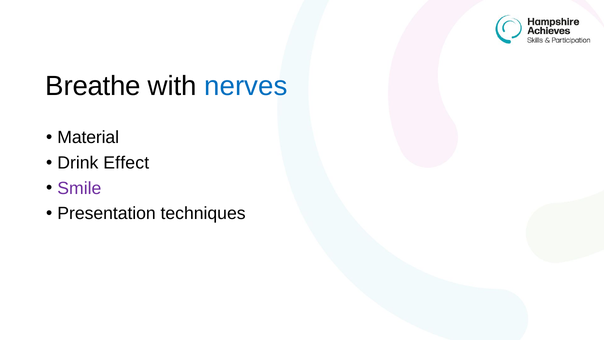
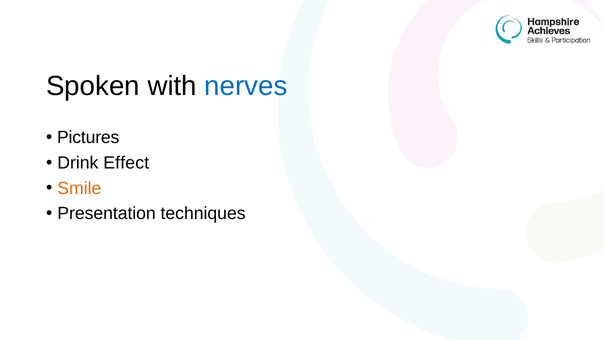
Breathe: Breathe -> Spoken (93, 86)
Material: Material -> Pictures (88, 138)
Smile colour: purple -> orange (79, 188)
